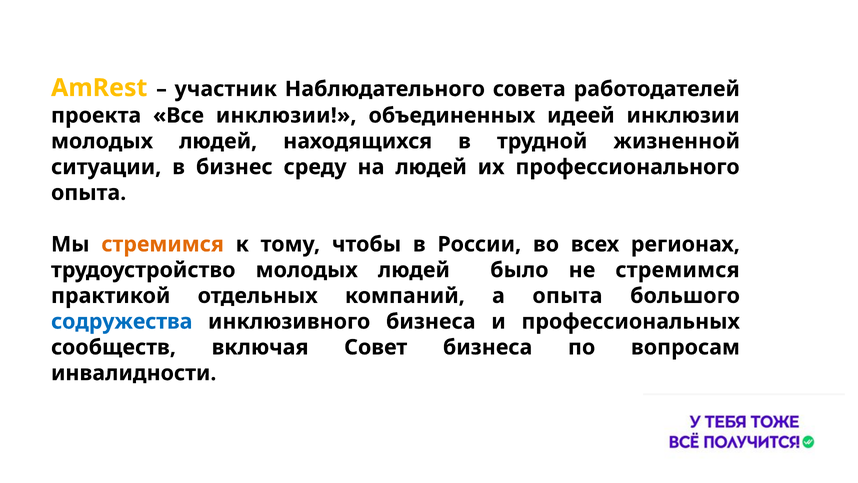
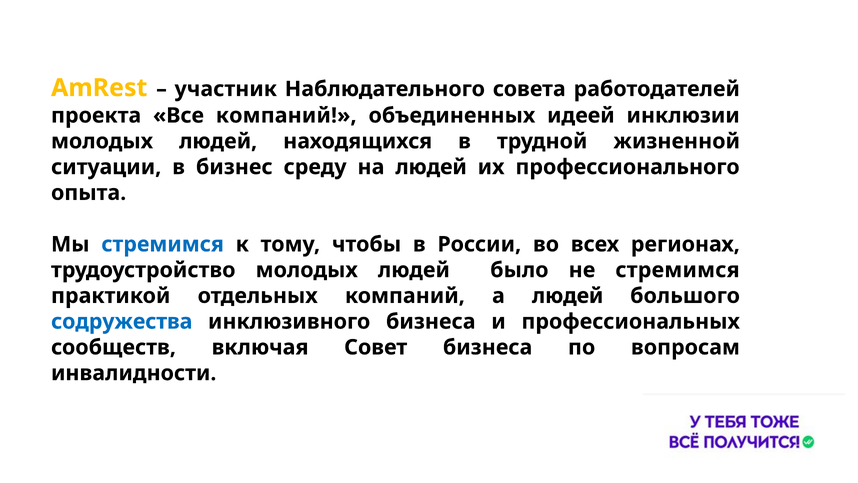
Все инклюзии: инклюзии -> компаний (286, 115)
стремимся colour: orange -> blue (163, 244)
а опыта: опыта -> людей (568, 296)
